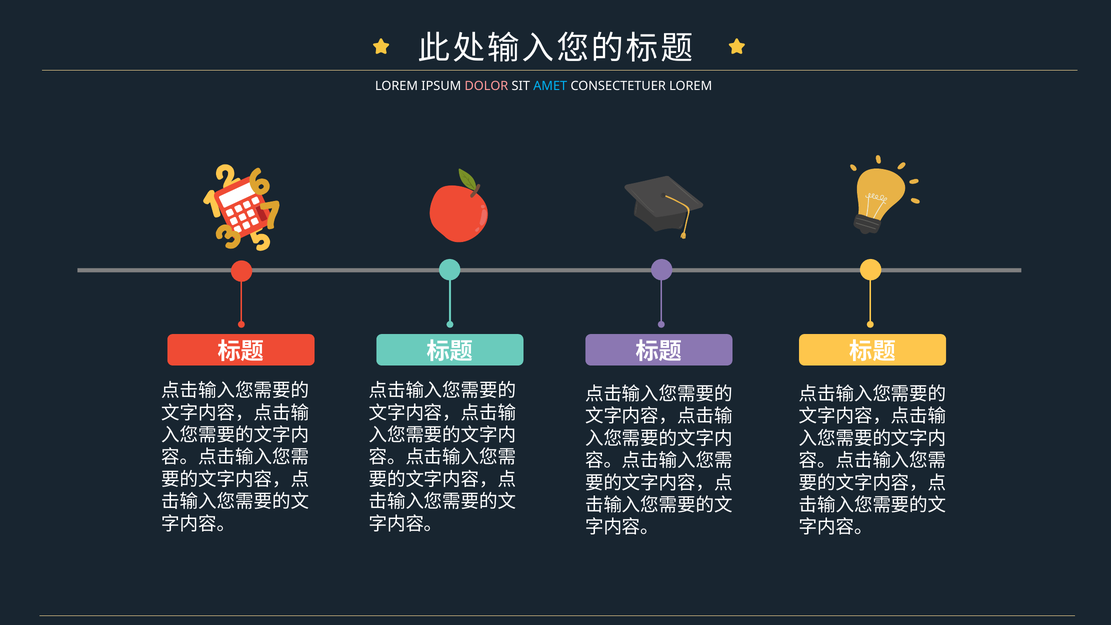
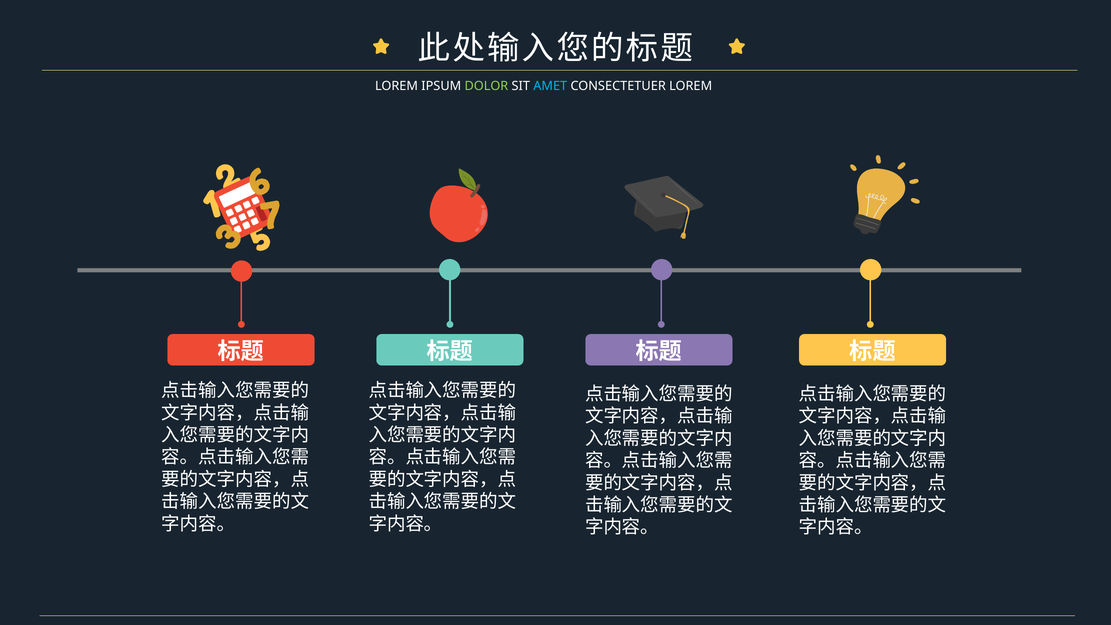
DOLOR colour: pink -> light green (486, 86)
